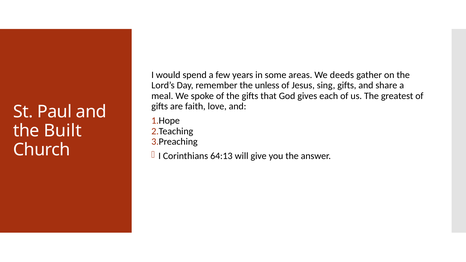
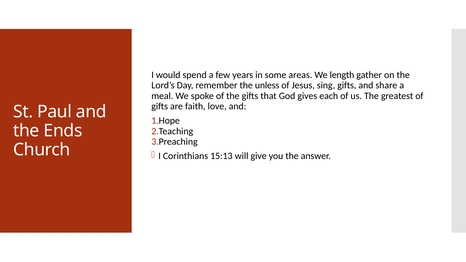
deeds: deeds -> length (342, 75)
Built: Built -> Ends (63, 131)
64:13: 64:13 -> 15:13 (221, 156)
